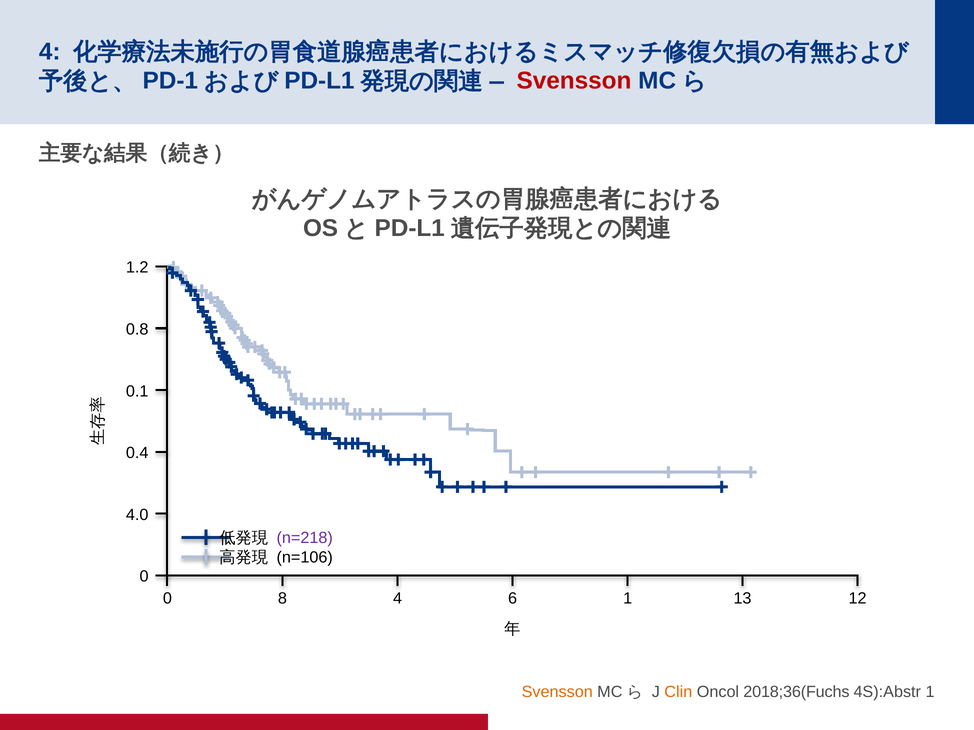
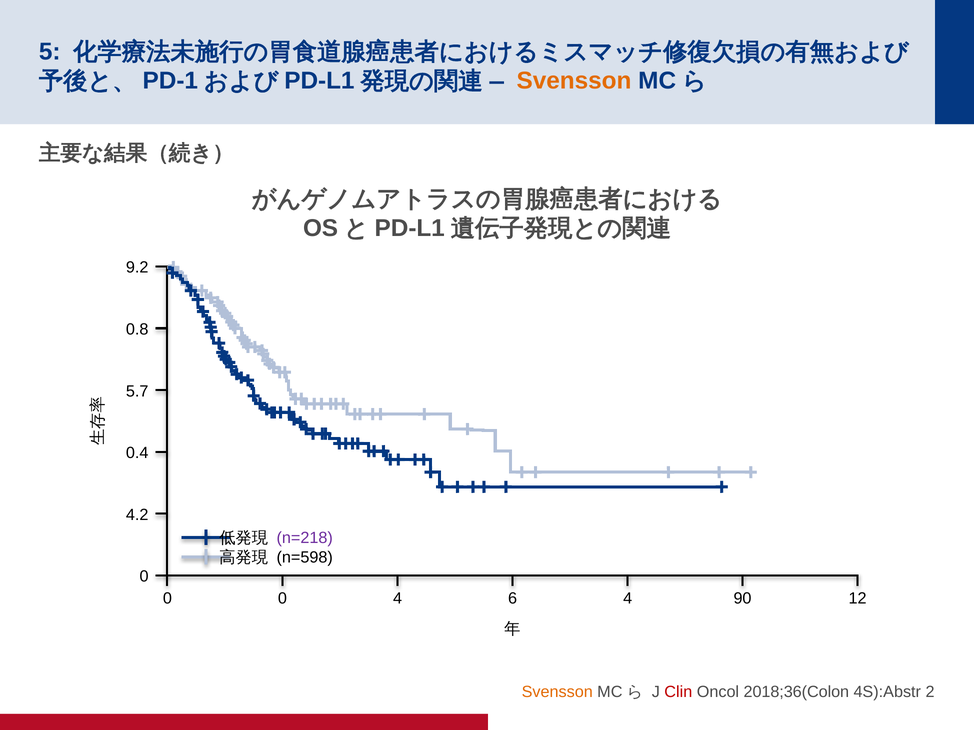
4: 4 -> 5 (50, 52)
Svensson colour: red -> orange (574, 81)
1.2: 1.2 -> 9.2 (137, 268)
0.1: 0.1 -> 5.7 (137, 391)
4.0: 4.0 -> 4.2 (137, 515)
n=106: n=106 -> n=598 (305, 558)
8: 8 -> 0 (282, 599)
4 1: 1 -> 4 (628, 599)
13: 13 -> 90 (743, 599)
Clin colour: orange -> red (678, 693)
2018;36(Fuchs: 2018;36(Fuchs -> 2018;36(Colon (796, 693)
4S):Abstr 1: 1 -> 2 (930, 693)
